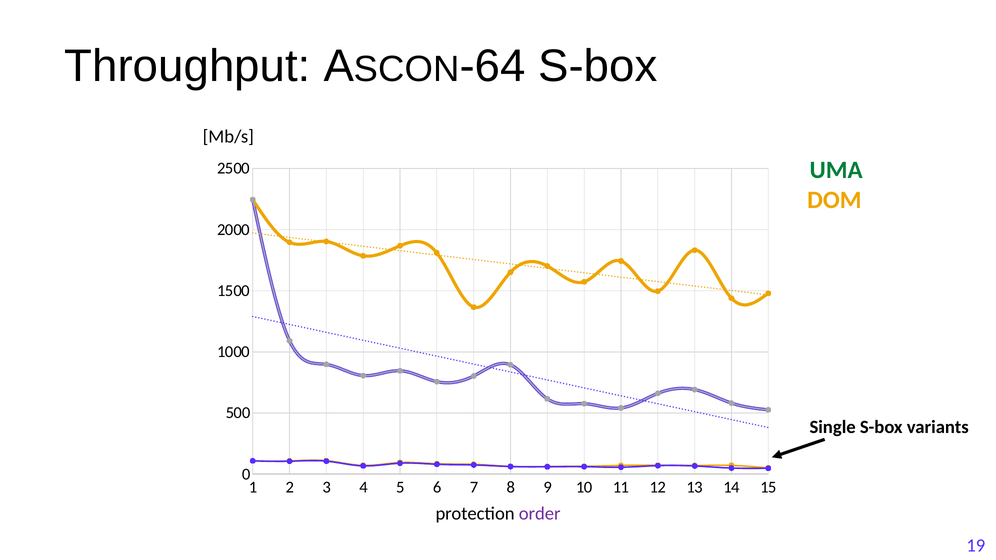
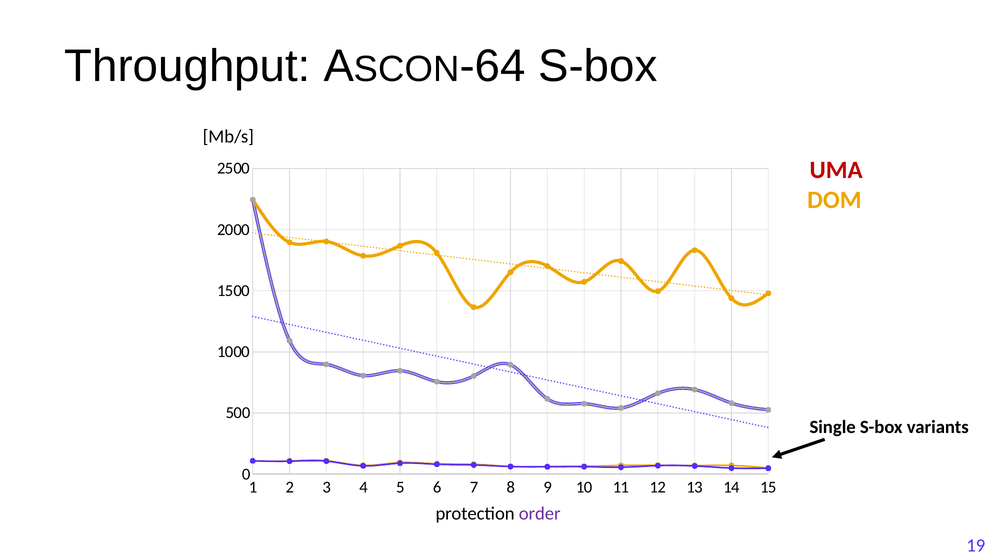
UMA colour: green -> red (836, 170)
